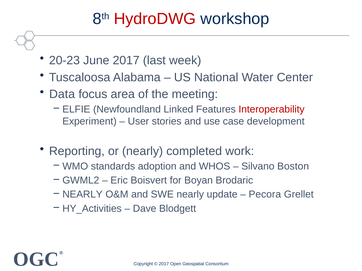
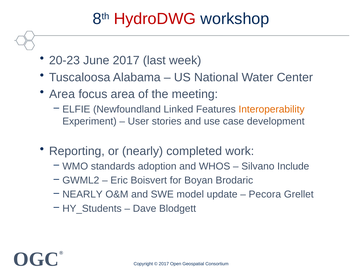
Data: Data -> Area (62, 94)
Interoperability colour: red -> orange (272, 109)
Boston: Boston -> Include (293, 167)
SWE nearly: nearly -> model (190, 195)
HY_Activities: HY_Activities -> HY_Students (92, 209)
